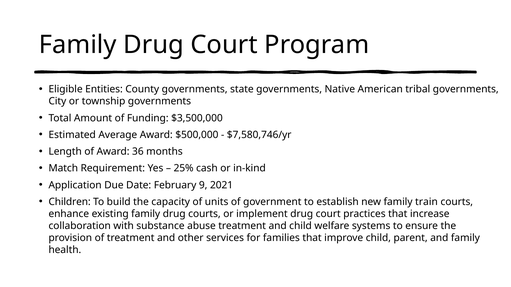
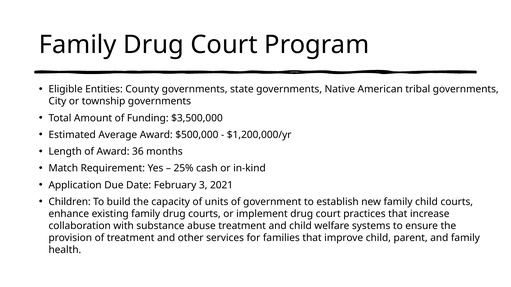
$7,580,746/yr: $7,580,746/yr -> $1,200,000/yr (259, 135)
9: 9 -> 3 (203, 185)
family train: train -> child (426, 202)
